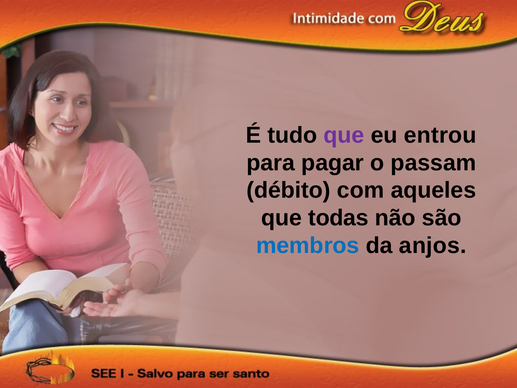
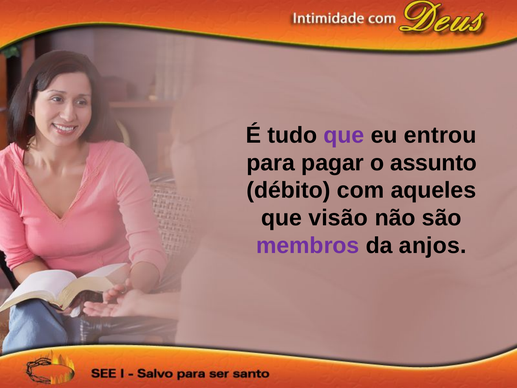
passam: passam -> assunto (434, 163)
todas: todas -> visão (338, 218)
membros colour: blue -> purple (308, 245)
